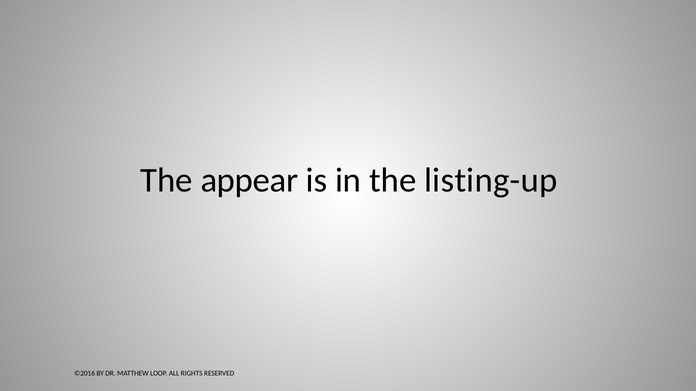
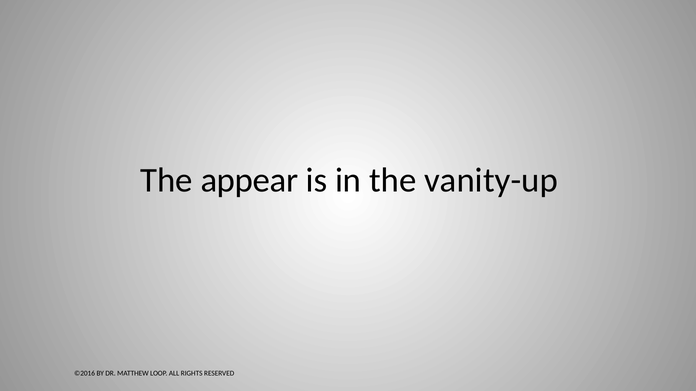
listing-up: listing-up -> vanity-up (491, 180)
